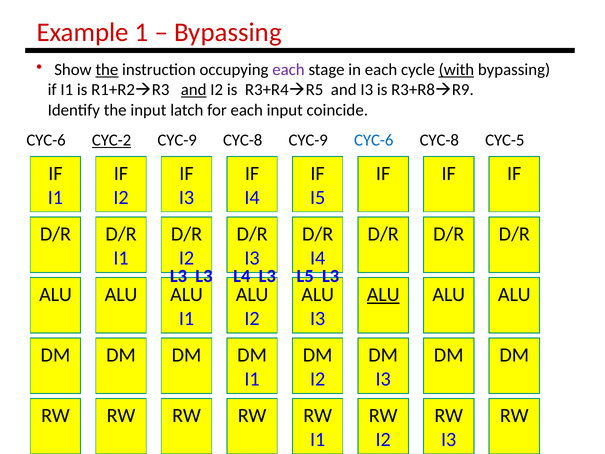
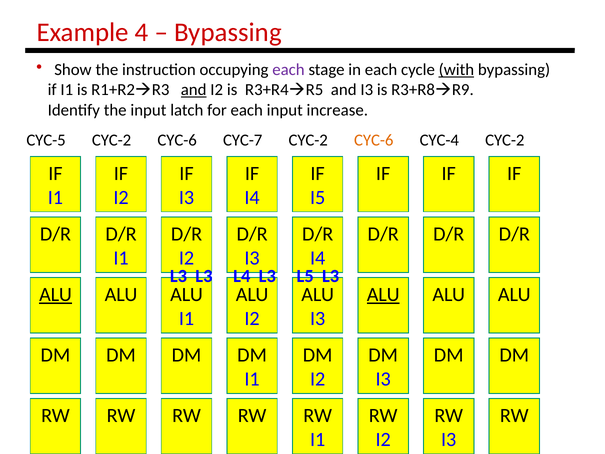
1: 1 -> 4 (142, 32)
the underline: present -> none (107, 70)
coincide: coincide -> increase (337, 110)
CYC-6: CYC-6 -> CYC-5 (46, 140)
CYC-2 underline: present -> none (112, 140)
CYC-9: CYC-9 -> CYC-6 (177, 140)
CYC-8: CYC-8 -> CYC-7 (243, 140)
CYC-9: CYC-9 -> CYC-2 (308, 140)
CYC-6 colour: blue -> orange (374, 140)
CYC-8: CYC-8 -> CYC-4 (439, 140)
CYC-5: CYC-5 -> CYC-2 (505, 140)
ALU underline: none -> present (56, 294)
